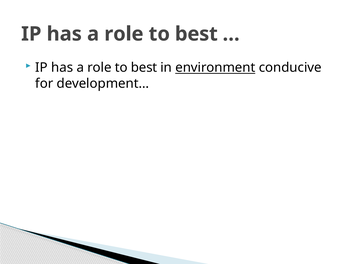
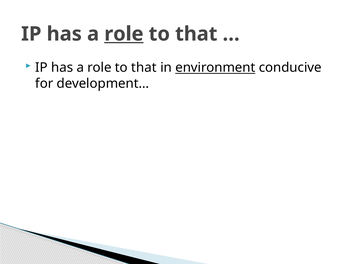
role underline: none -> present (124, 34)
best: best -> that (196, 34)
best: best -> that (144, 68)
